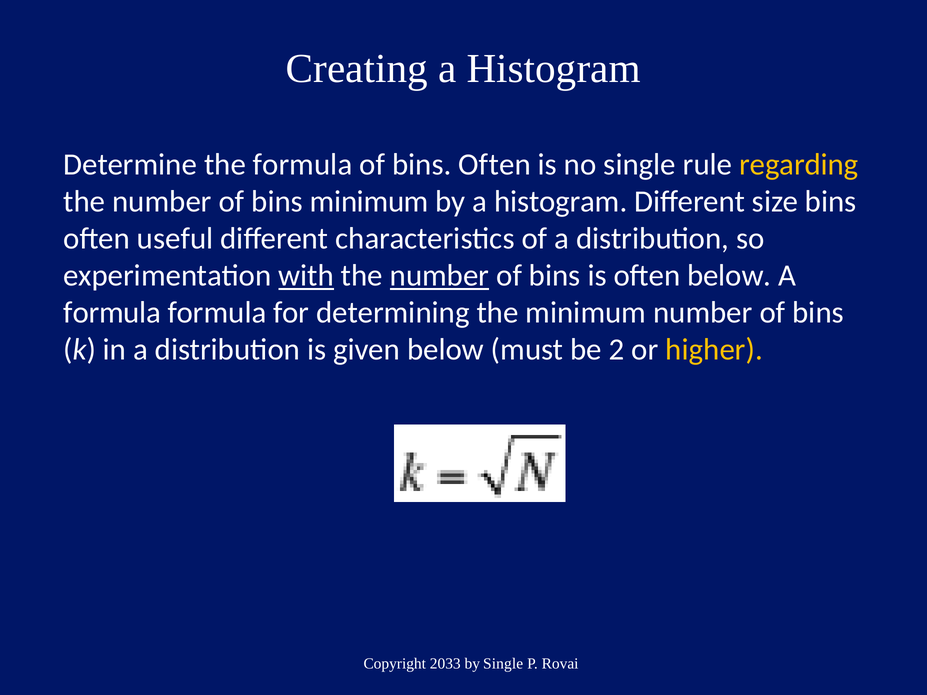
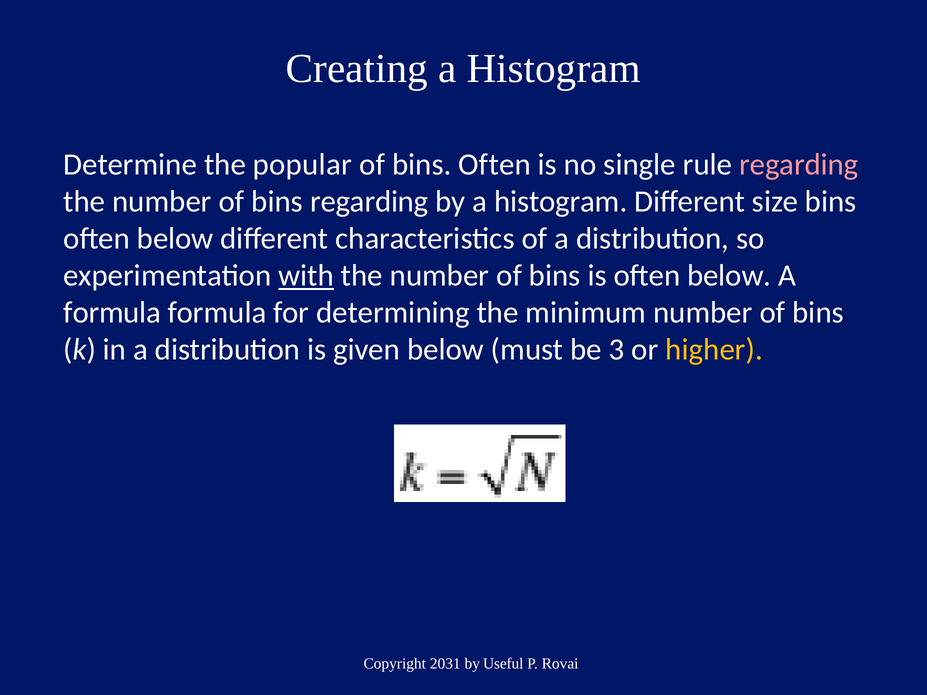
the formula: formula -> popular (302, 164)
regarding colour: yellow -> pink (799, 164)
bins minimum: minimum -> regarding (369, 201)
useful: useful -> below (175, 239)
number underline: present -> none (439, 276)
2: 2 -> 3 (617, 350)
2033: 2033 -> 2031 (445, 664)
by Single: Single -> Useful (503, 664)
